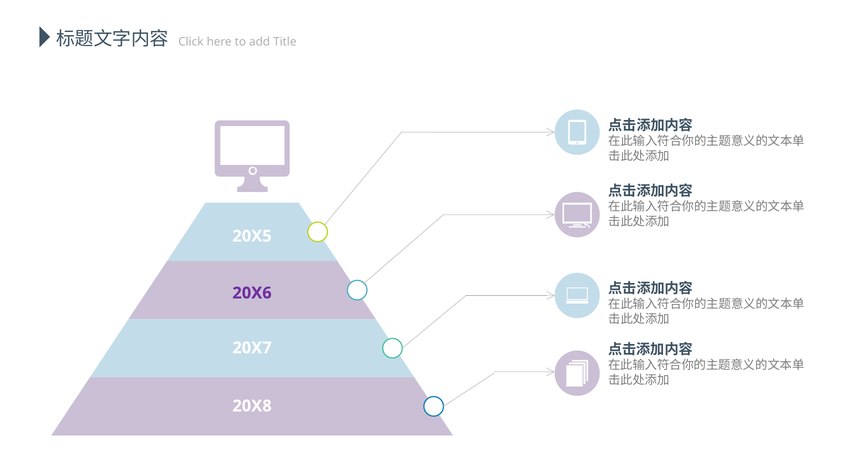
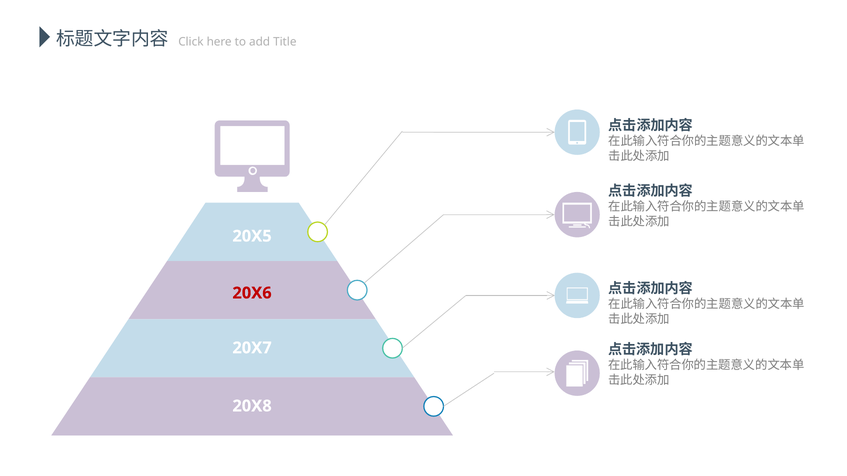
20X6 colour: purple -> red (252, 293)
